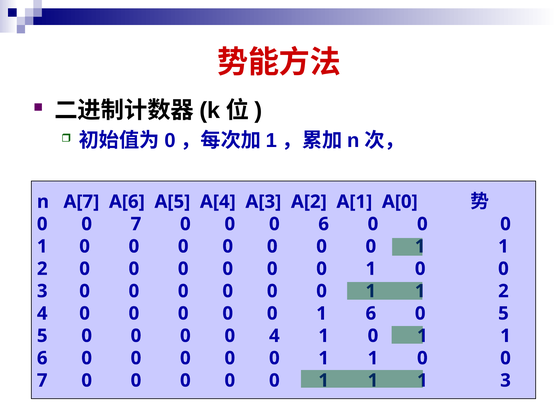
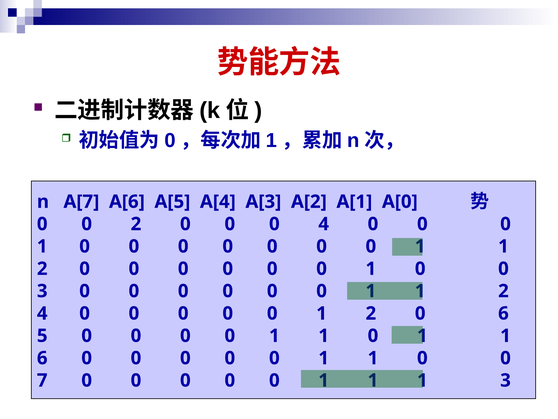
7: 7 -> 2 (136, 224)
0 6: 6 -> 4 (324, 224)
0 1 6: 6 -> 2 (371, 313)
5: 5 -> 6 (503, 313)
4: 4 -> 1 (274, 335)
